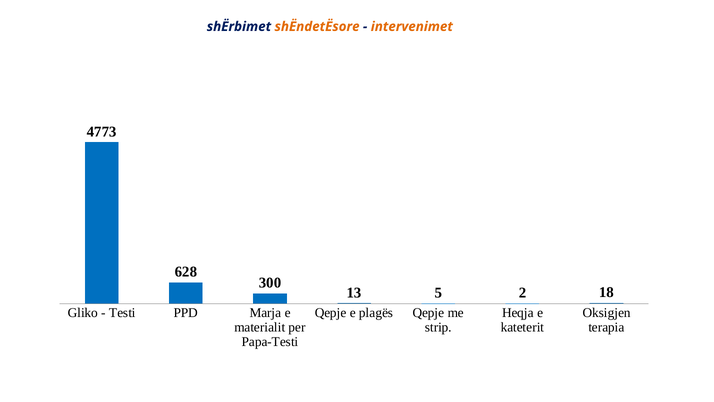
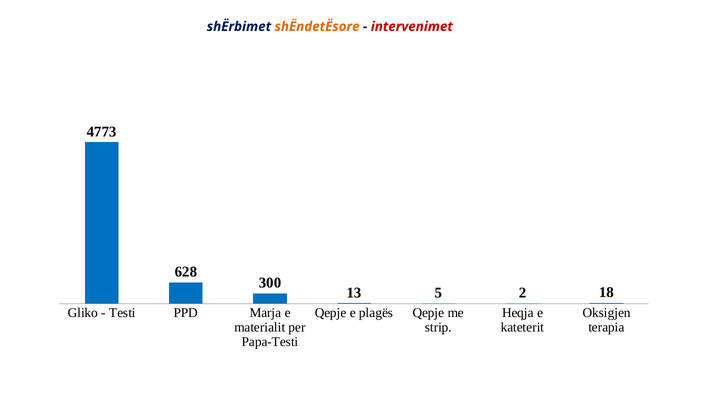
intervenimet colour: orange -> red (412, 27)
